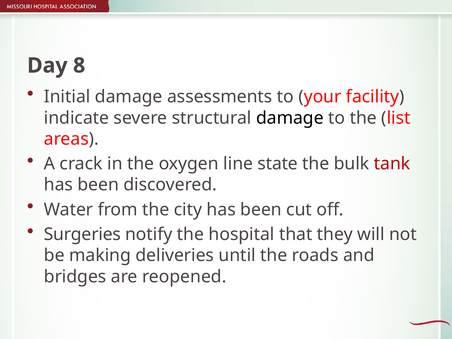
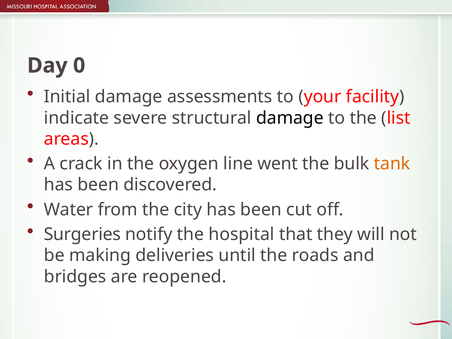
8: 8 -> 0 (79, 66)
state: state -> went (278, 164)
tank colour: red -> orange (392, 164)
